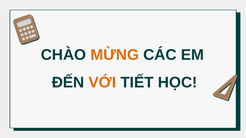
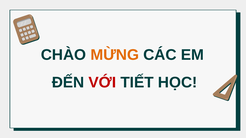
VỚI colour: orange -> red (102, 83)
